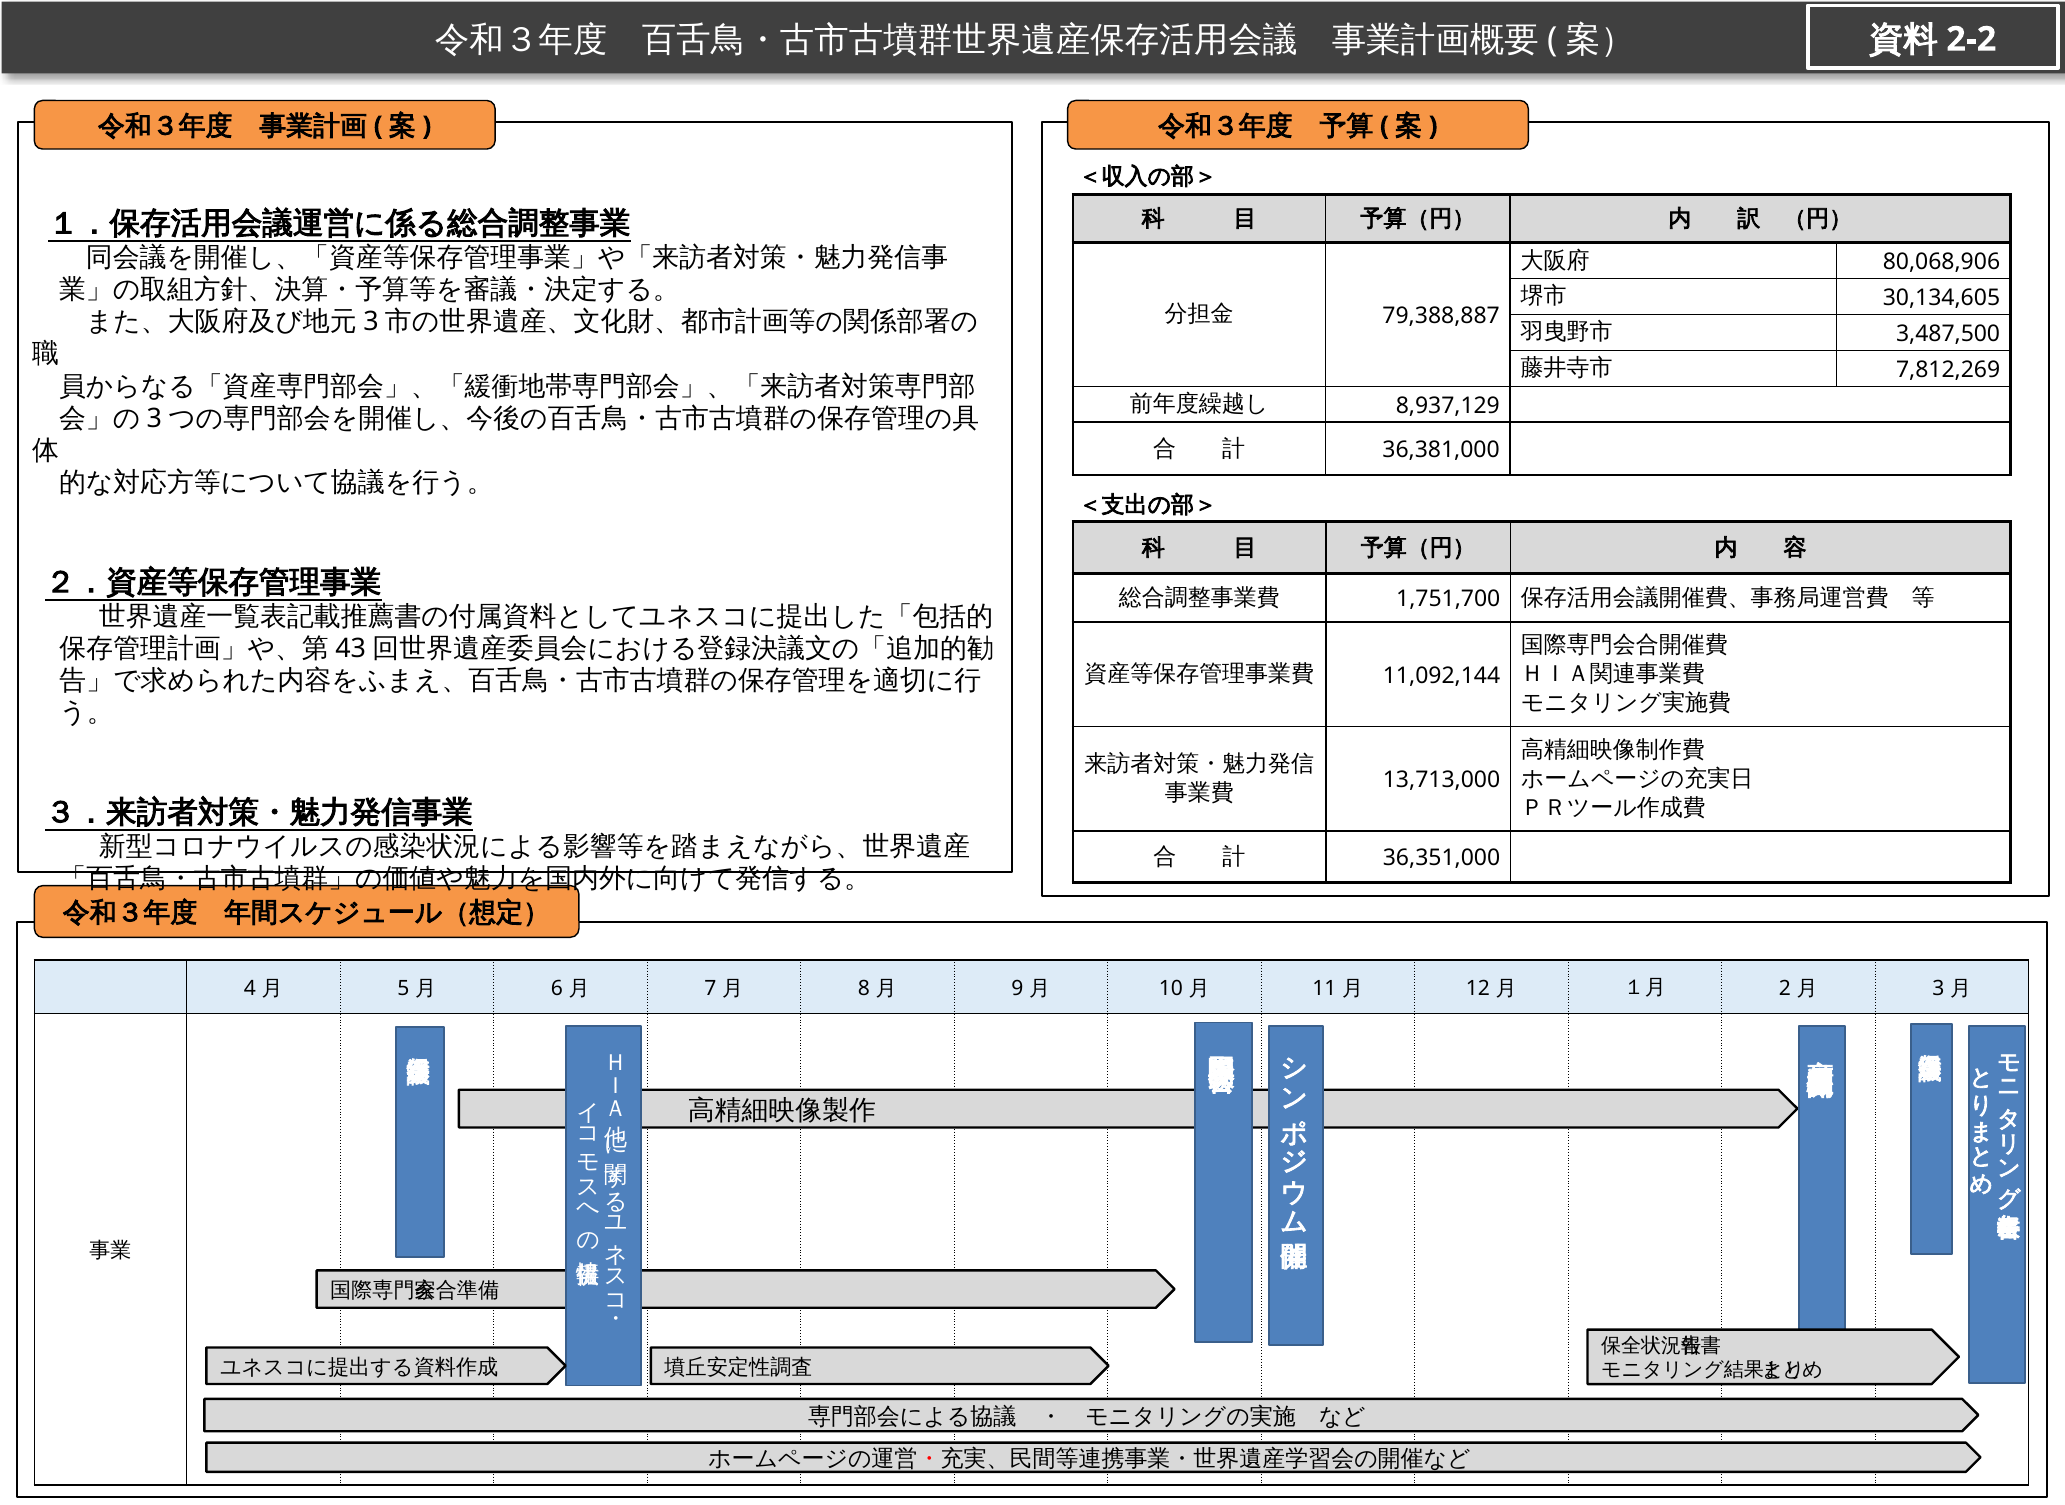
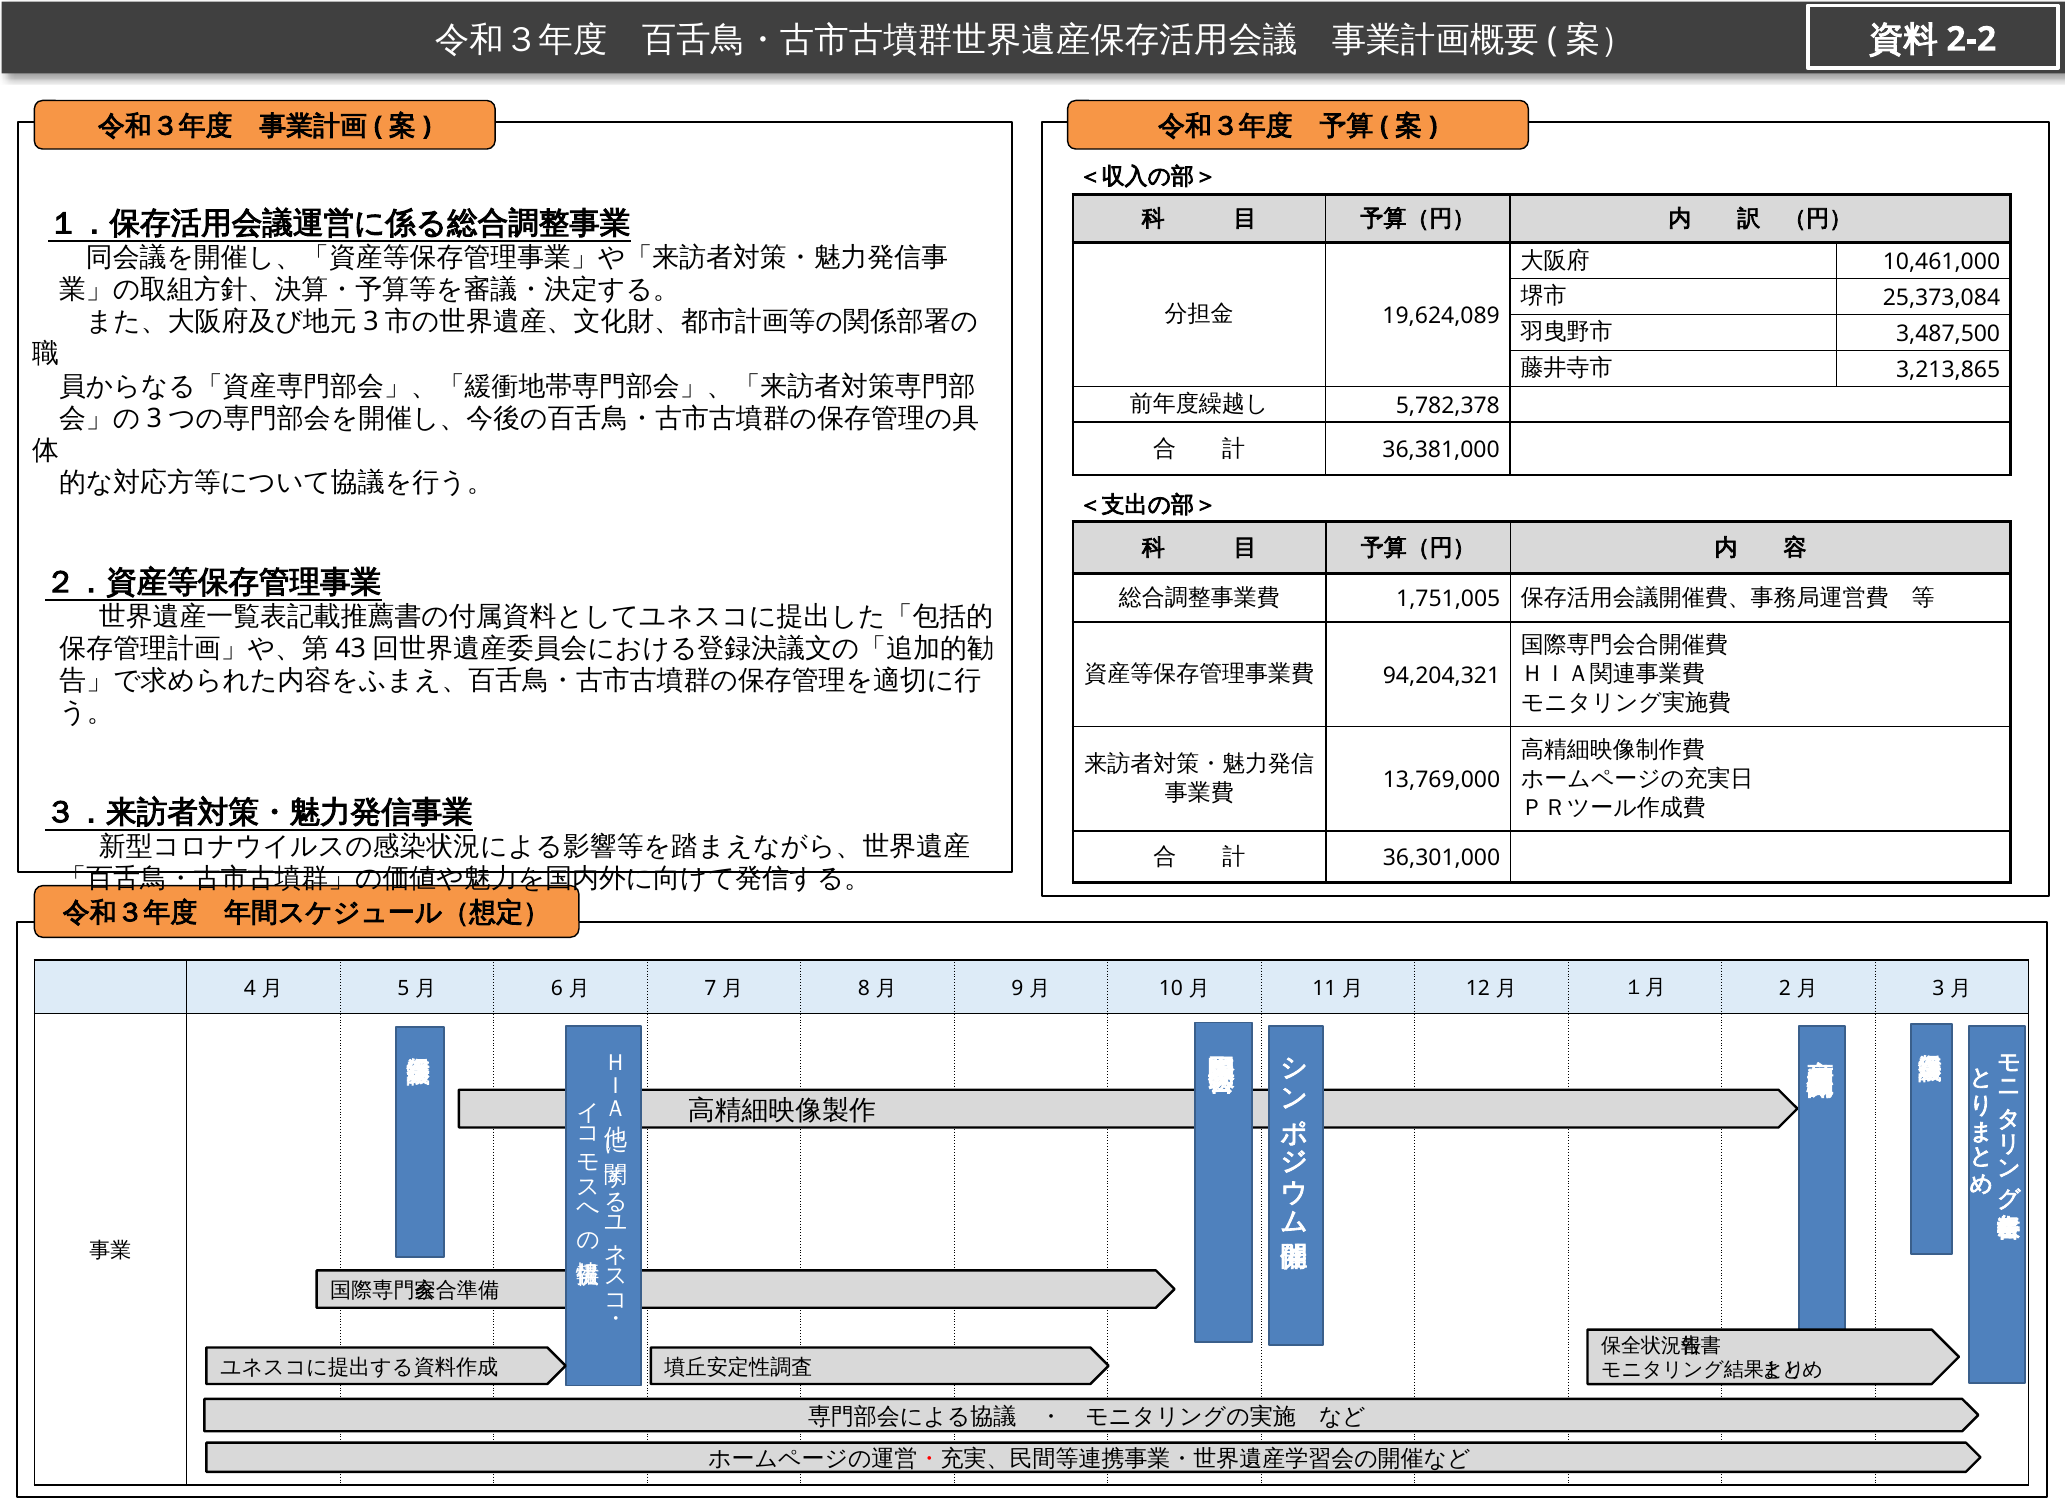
80,068,906: 80,068,906 -> 10,461,000 (1941, 262)
30,134,605: 30,134,605 -> 25,373,084 (1941, 298)
79,388,887: 79,388,887 -> 19,624,089 (1441, 316)
7,812,269: 7,812,269 -> 3,213,865 (1948, 370)
8,937,129: 8,937,129 -> 5,782,378 (1448, 406)
1,751,700: 1,751,700 -> 1,751,005 (1448, 599)
11,092,144: 11,092,144 -> 94,204,321 (1442, 676)
13,713,000: 13,713,000 -> 13,769,000 (1442, 780)
36,351,000: 36,351,000 -> 36,301,000 (1442, 858)
